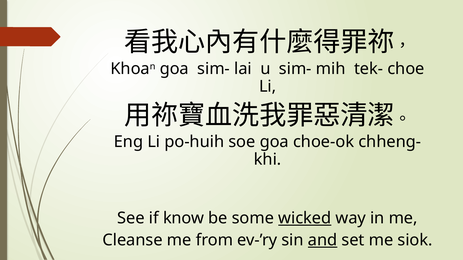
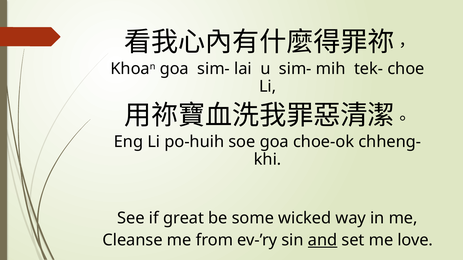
know: know -> great (184, 219)
wicked underline: present -> none (305, 219)
siok: siok -> love (415, 241)
